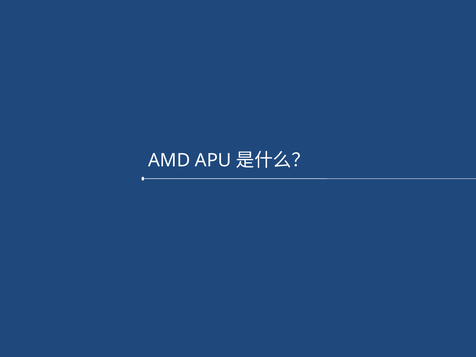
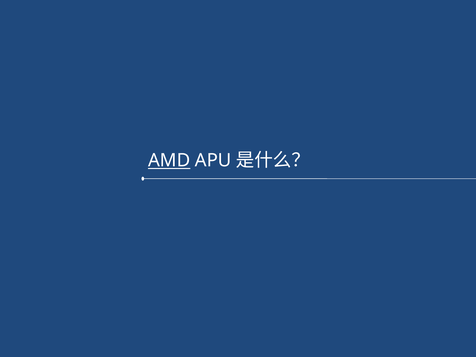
AMD underline: none -> present (169, 161)
